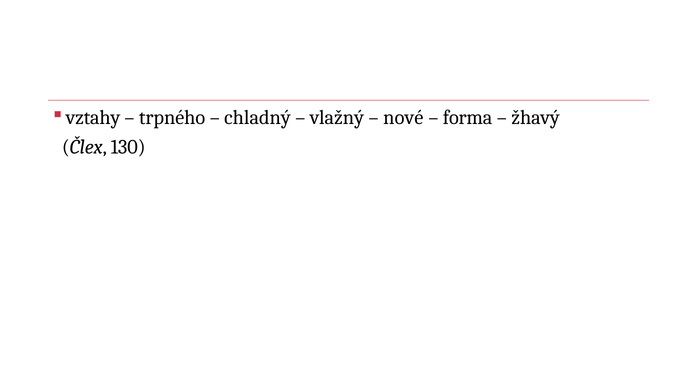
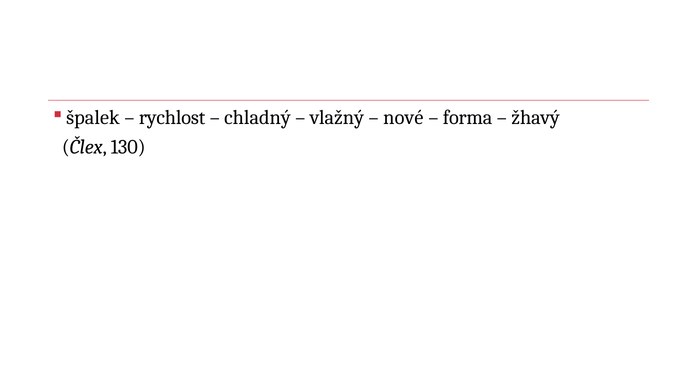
vztahy: vztahy -> špalek (93, 118)
trpného: trpného -> rychlost (172, 118)
